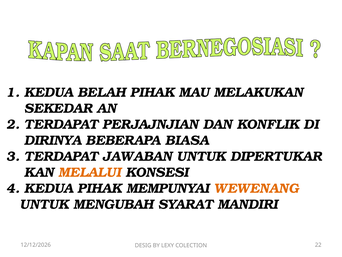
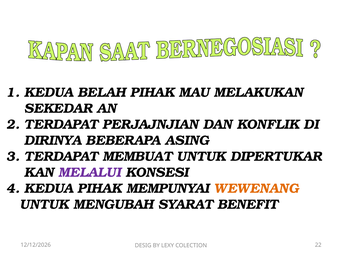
BIASA: BIASA -> ASING (187, 140)
JAWABAN: JAWABAN -> MEMBUAT (138, 156)
MELALUI colour: orange -> purple (90, 172)
MANDIRI: MANDIRI -> BENEFIT (248, 204)
